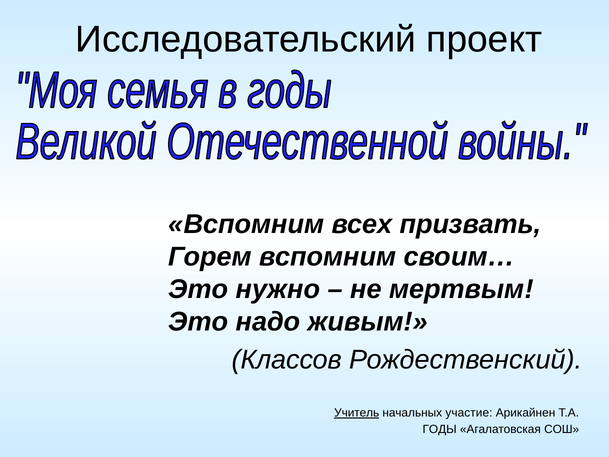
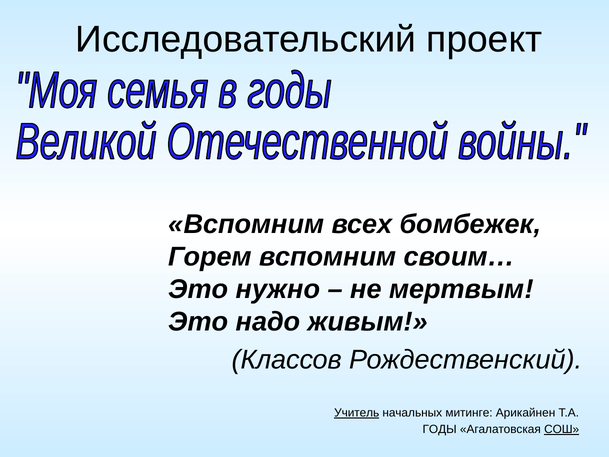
призвать: призвать -> бомбежек (470, 224)
участие: участие -> митинге (469, 413)
СОШ underline: none -> present (562, 429)
